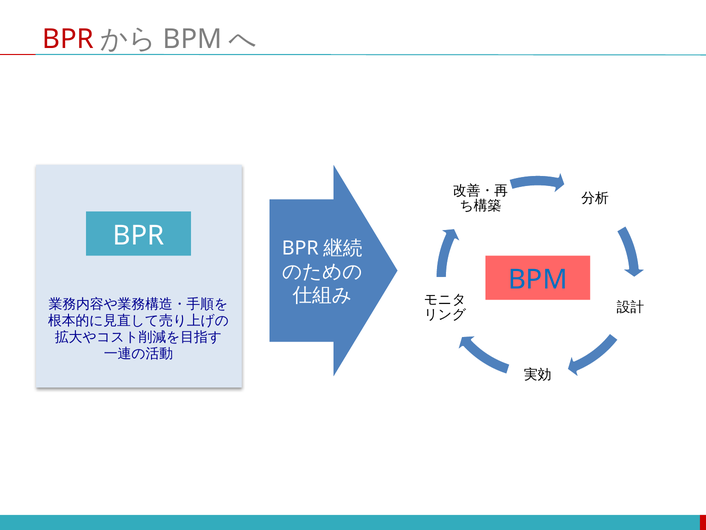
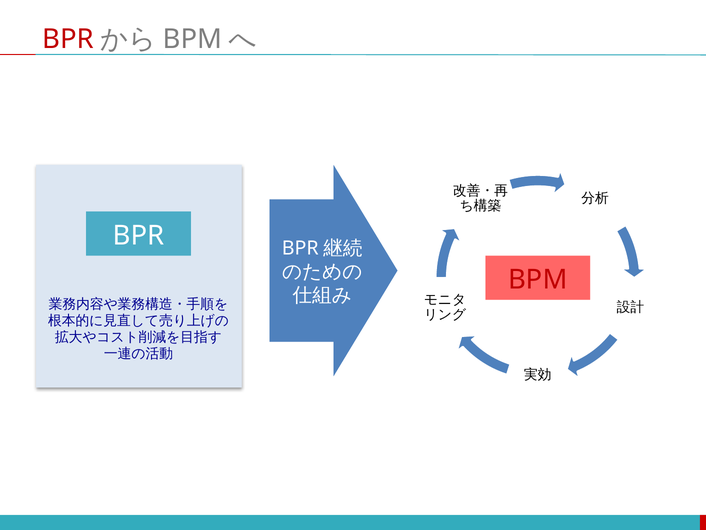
BPM colour: blue -> red (538, 279)
